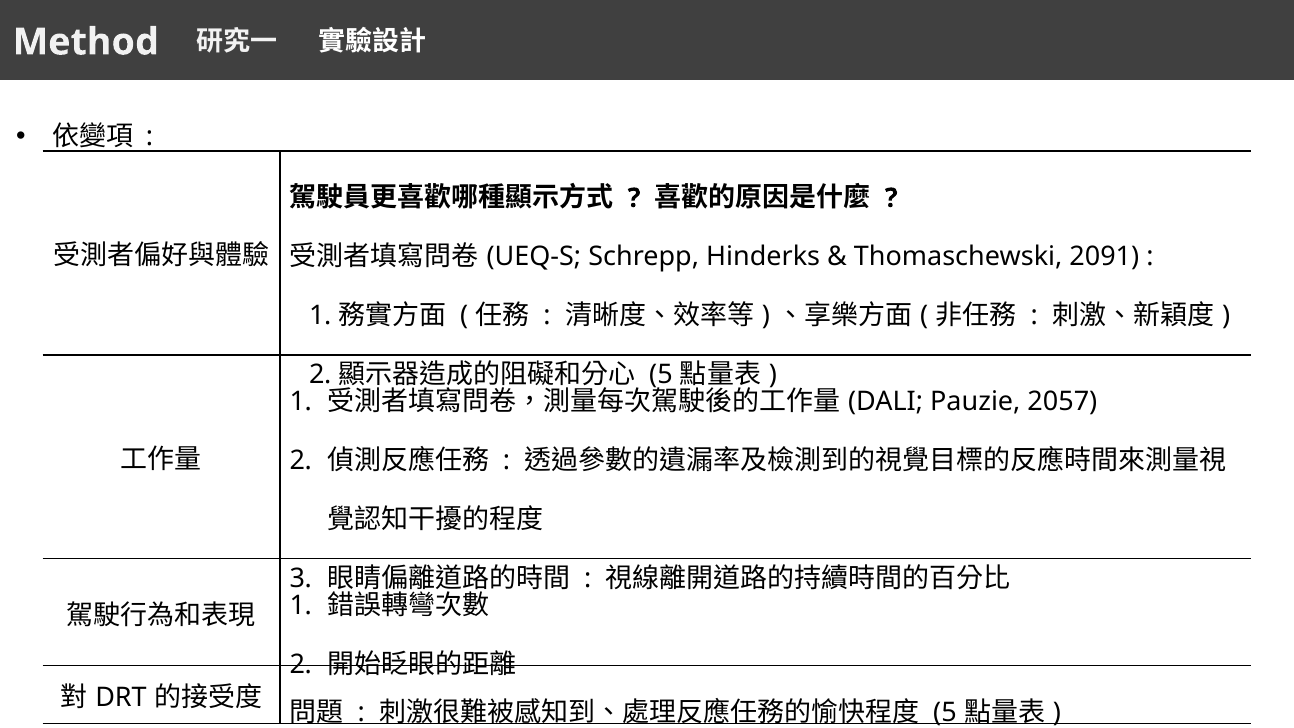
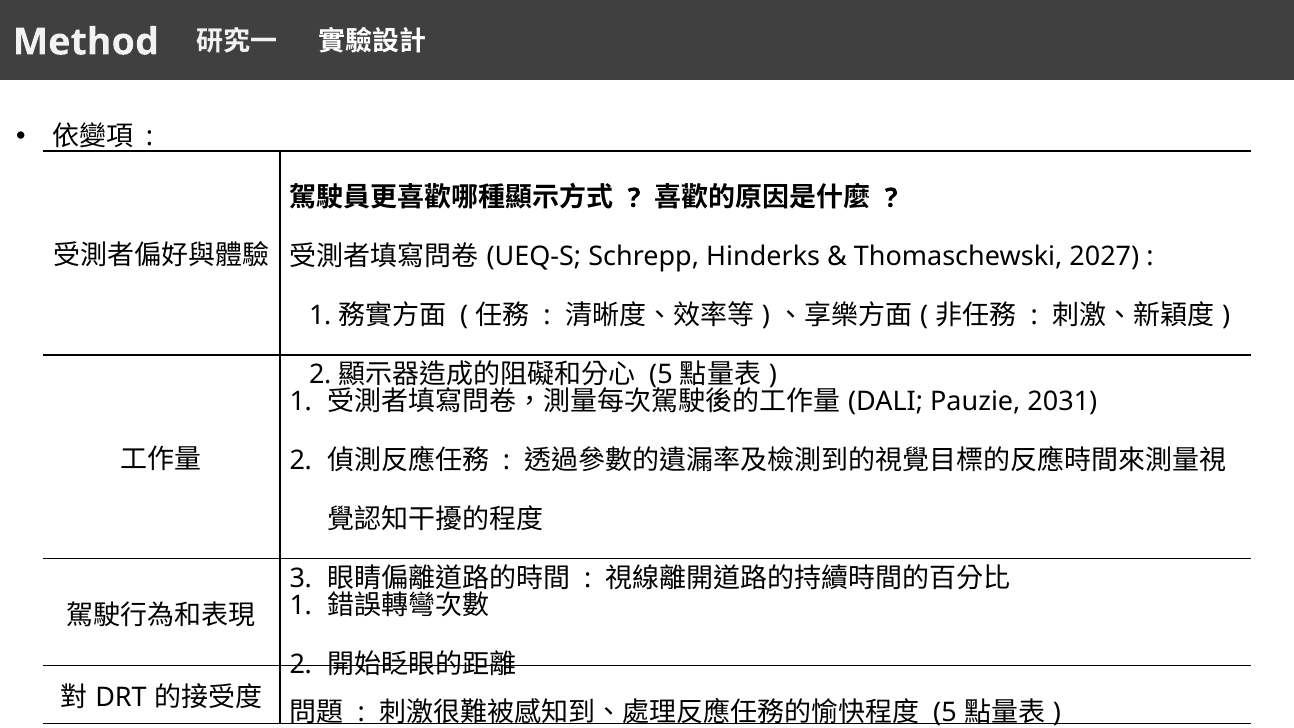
2091: 2091 -> 2027 (1104, 257)
2057: 2057 -> 2031 (1062, 402)
